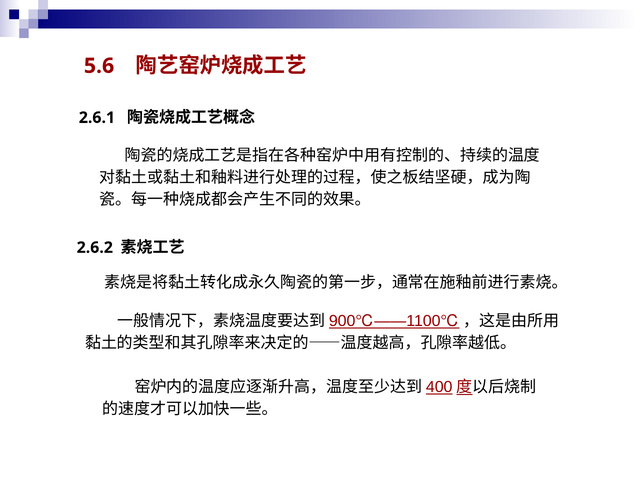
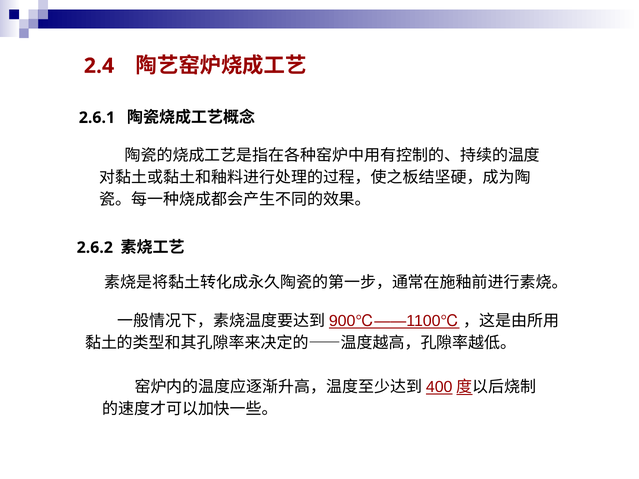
5.6: 5.6 -> 2.4 (99, 66)
